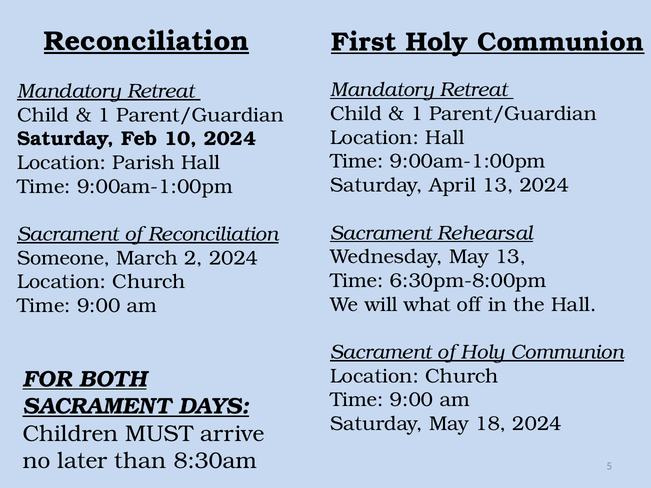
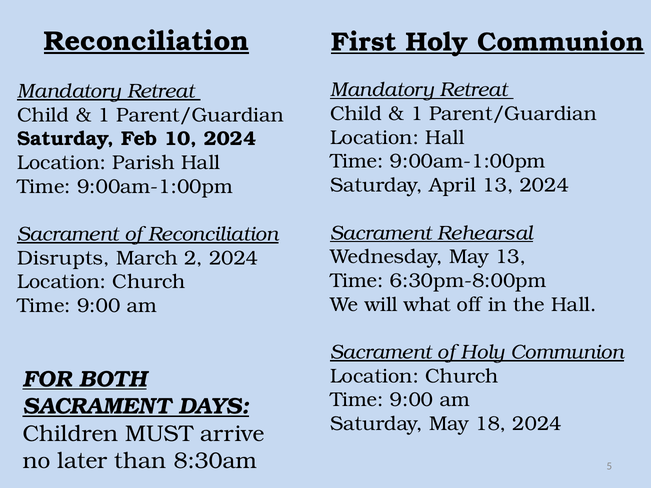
Someone: Someone -> Disrupts (63, 258)
